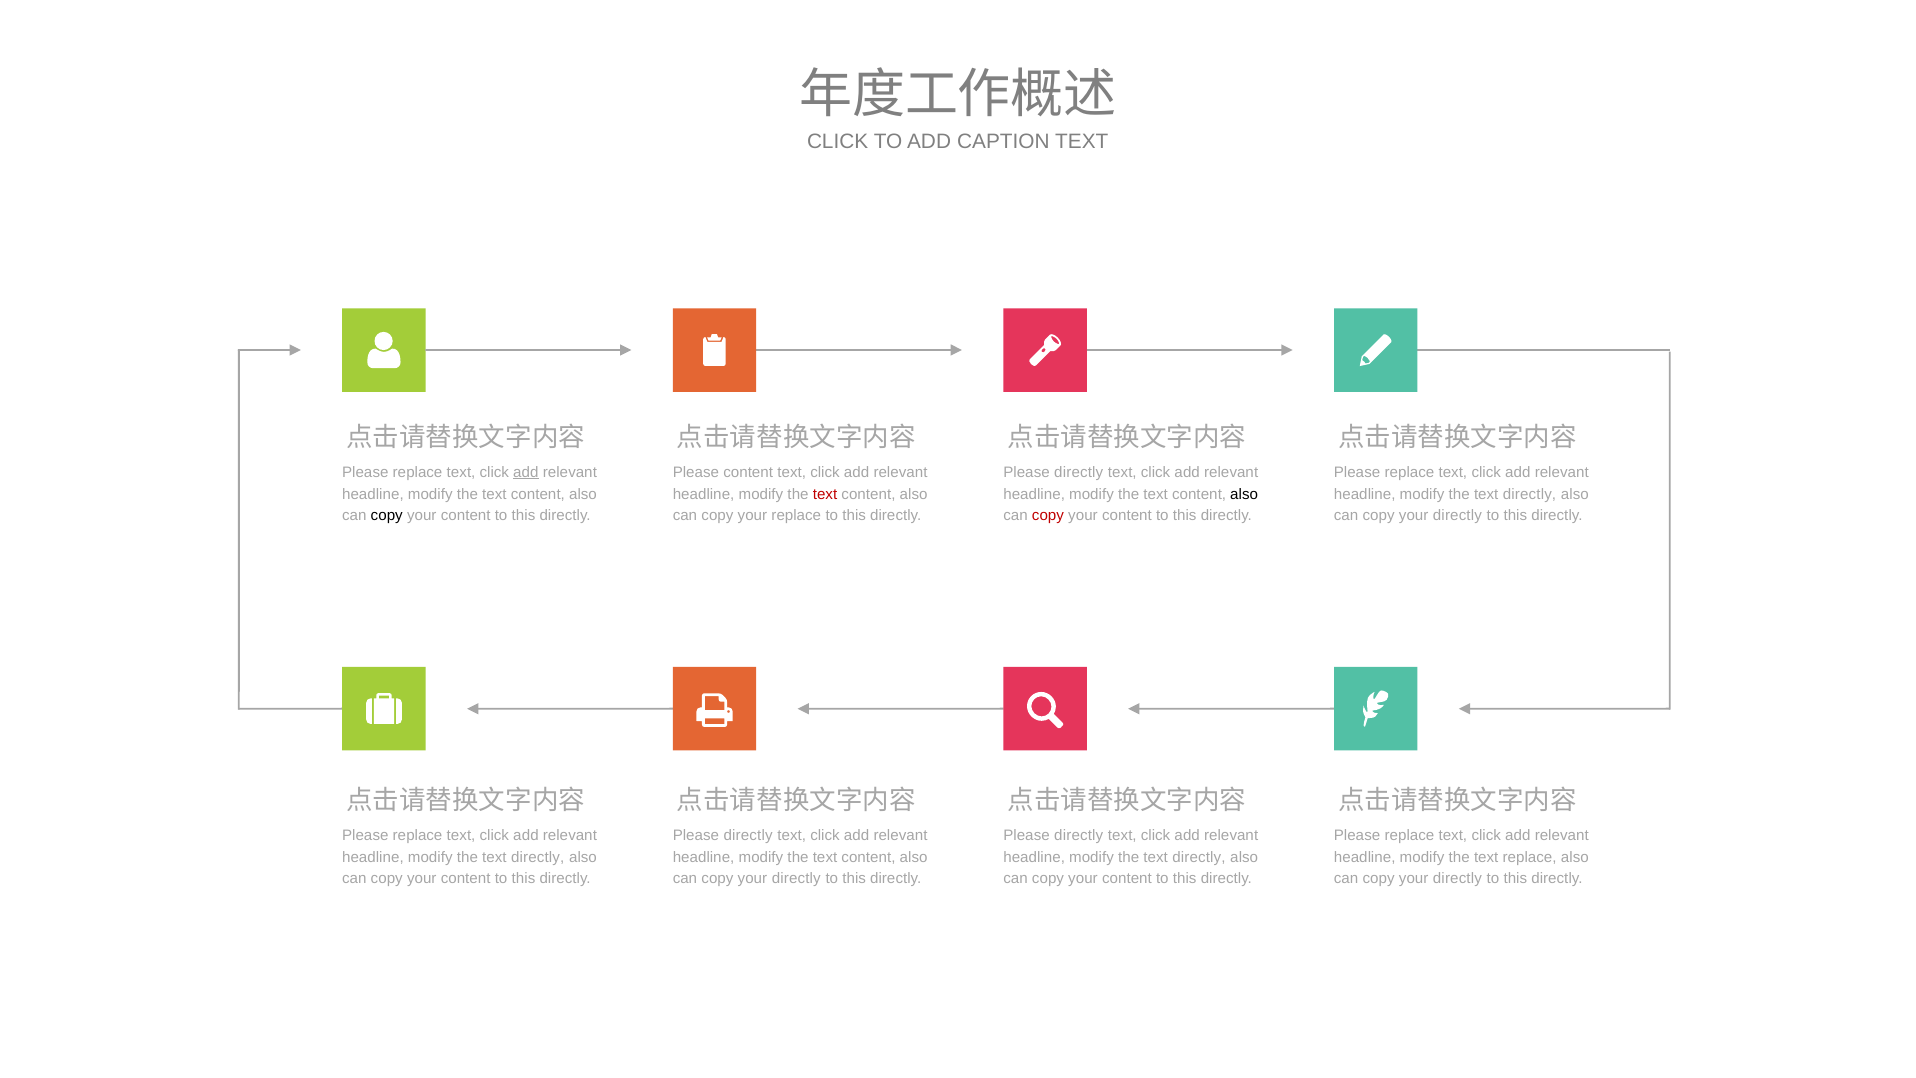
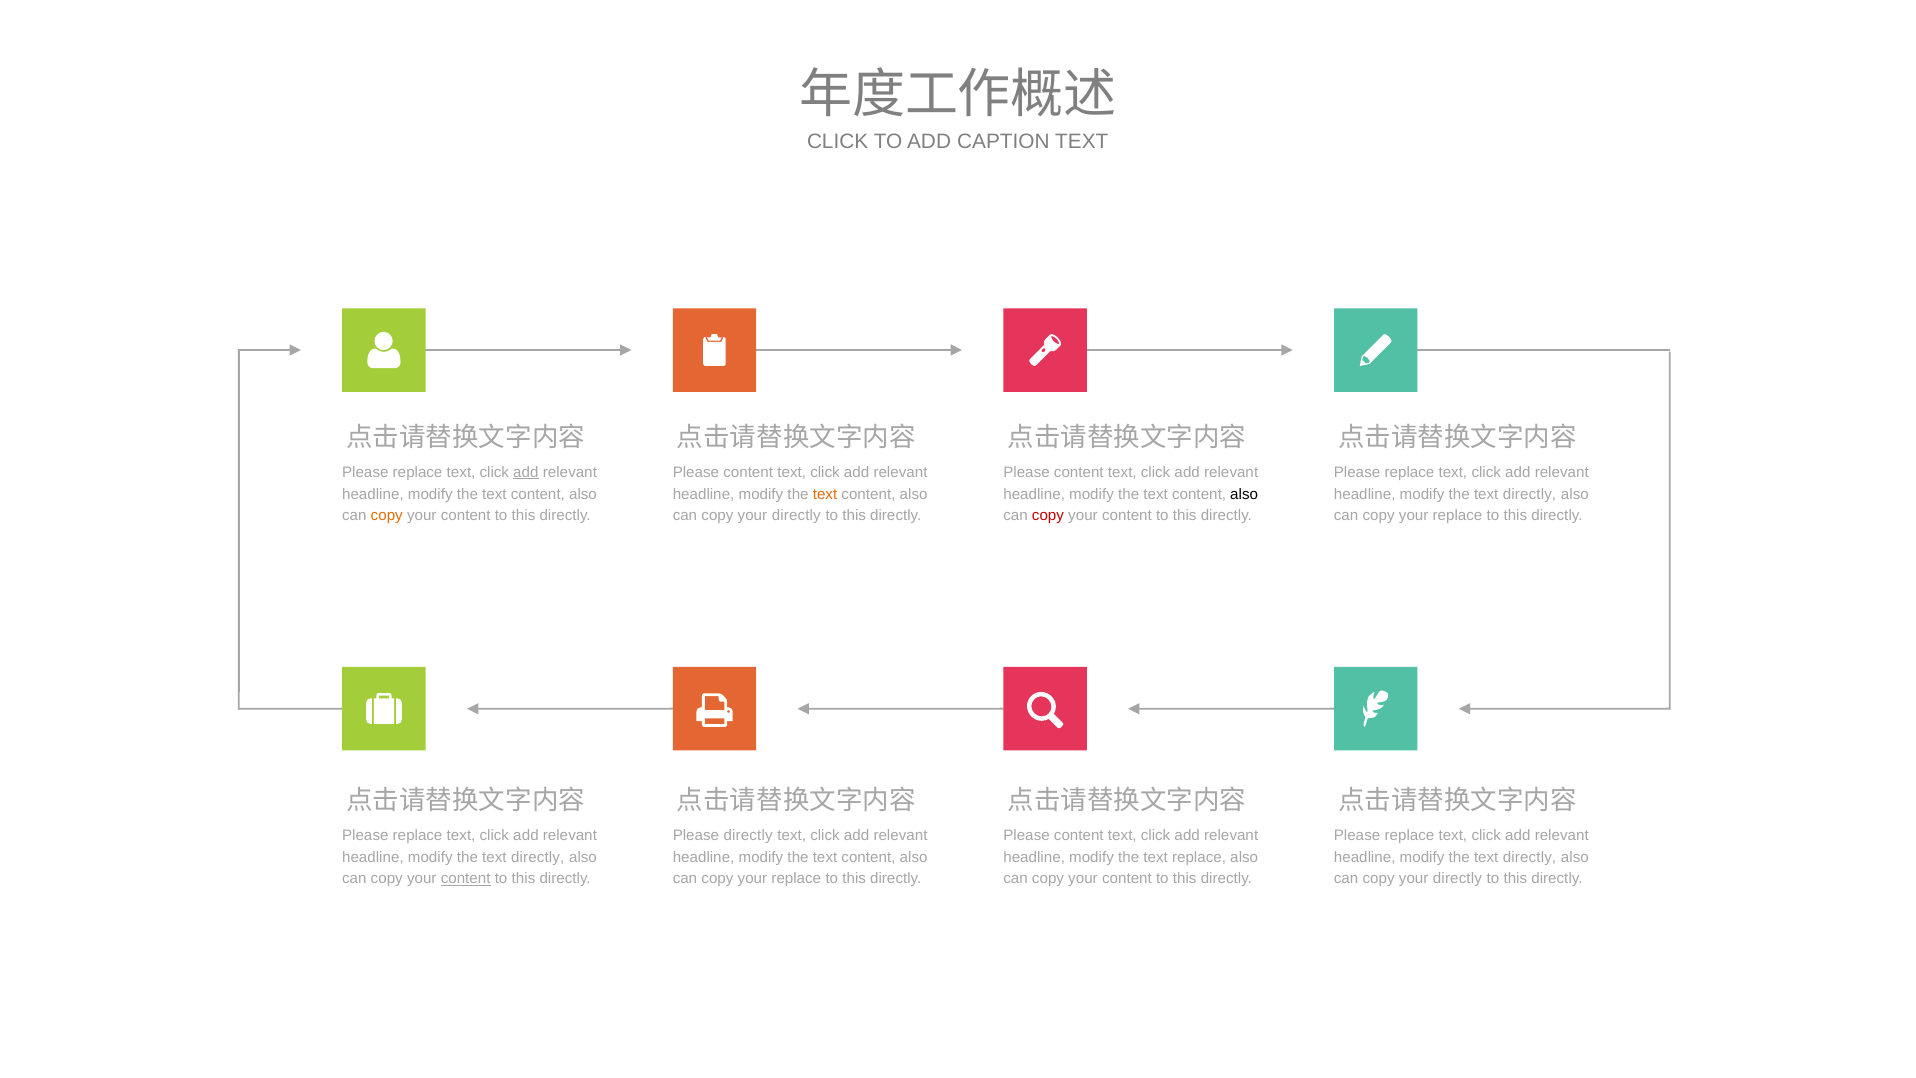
directly: directly -> content (1079, 472)
text colour: red -> orange (825, 494)
copy colour: black -> orange (387, 516)
replace: replace -> directly (796, 516)
directly: directly -> replace (1457, 516)
directly: directly -> content (1079, 835)
directly: directly -> replace (1199, 857)
replace: replace -> directly (1530, 857)
content underline: none -> present (466, 879)
directly: directly -> replace (796, 879)
